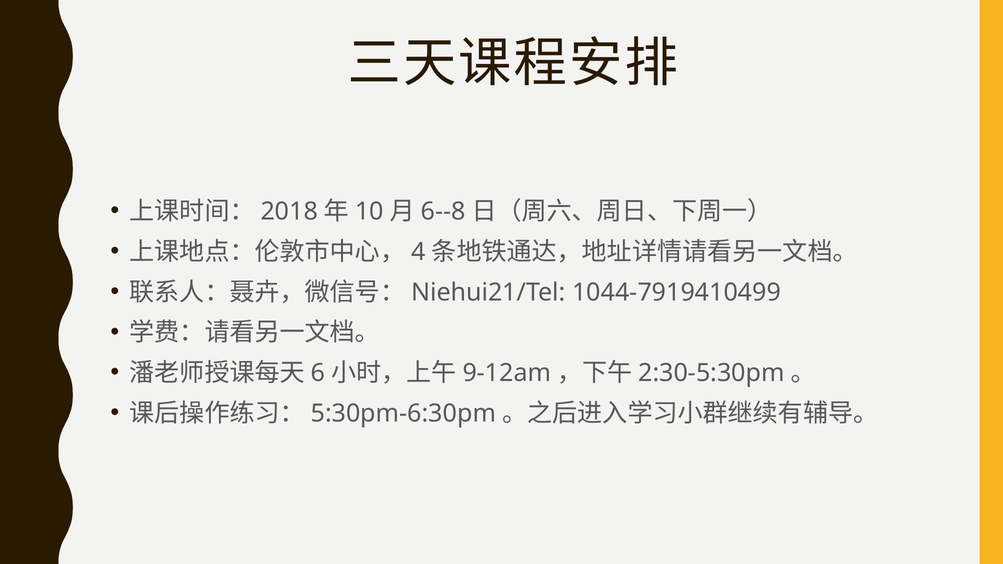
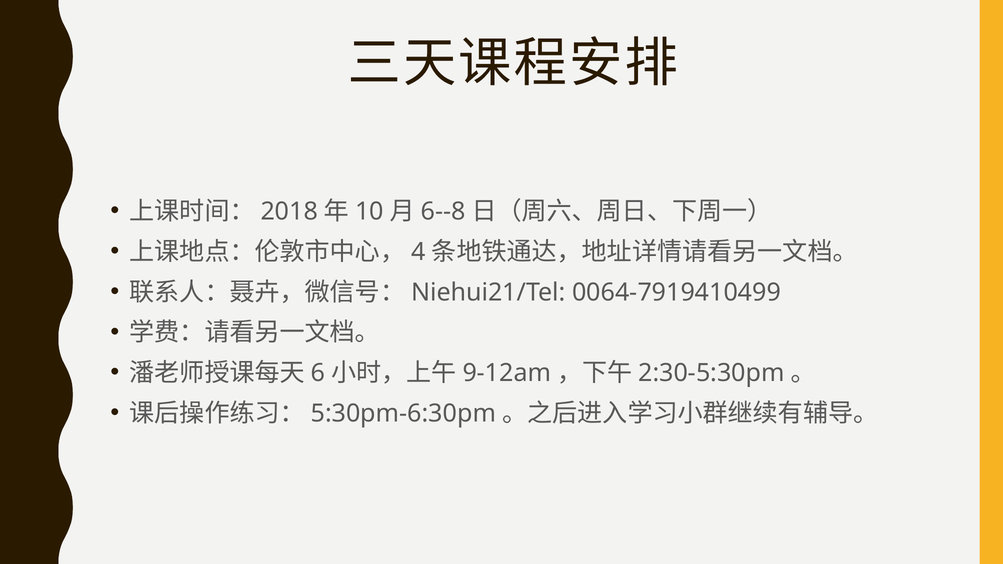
1044-7919410499: 1044-7919410499 -> 0064-7919410499 (677, 292)
